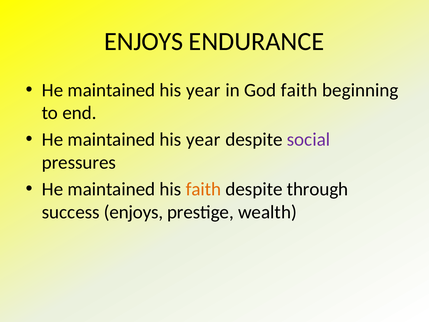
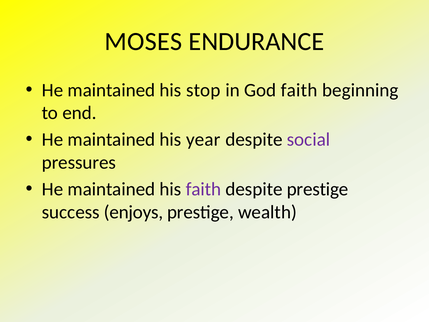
ENJOYS: ENJOYS -> MOSES (143, 42)
year: year -> stop (203, 90)
faith colour: orange -> purple (203, 189)
despite through: through -> prestige (318, 189)
